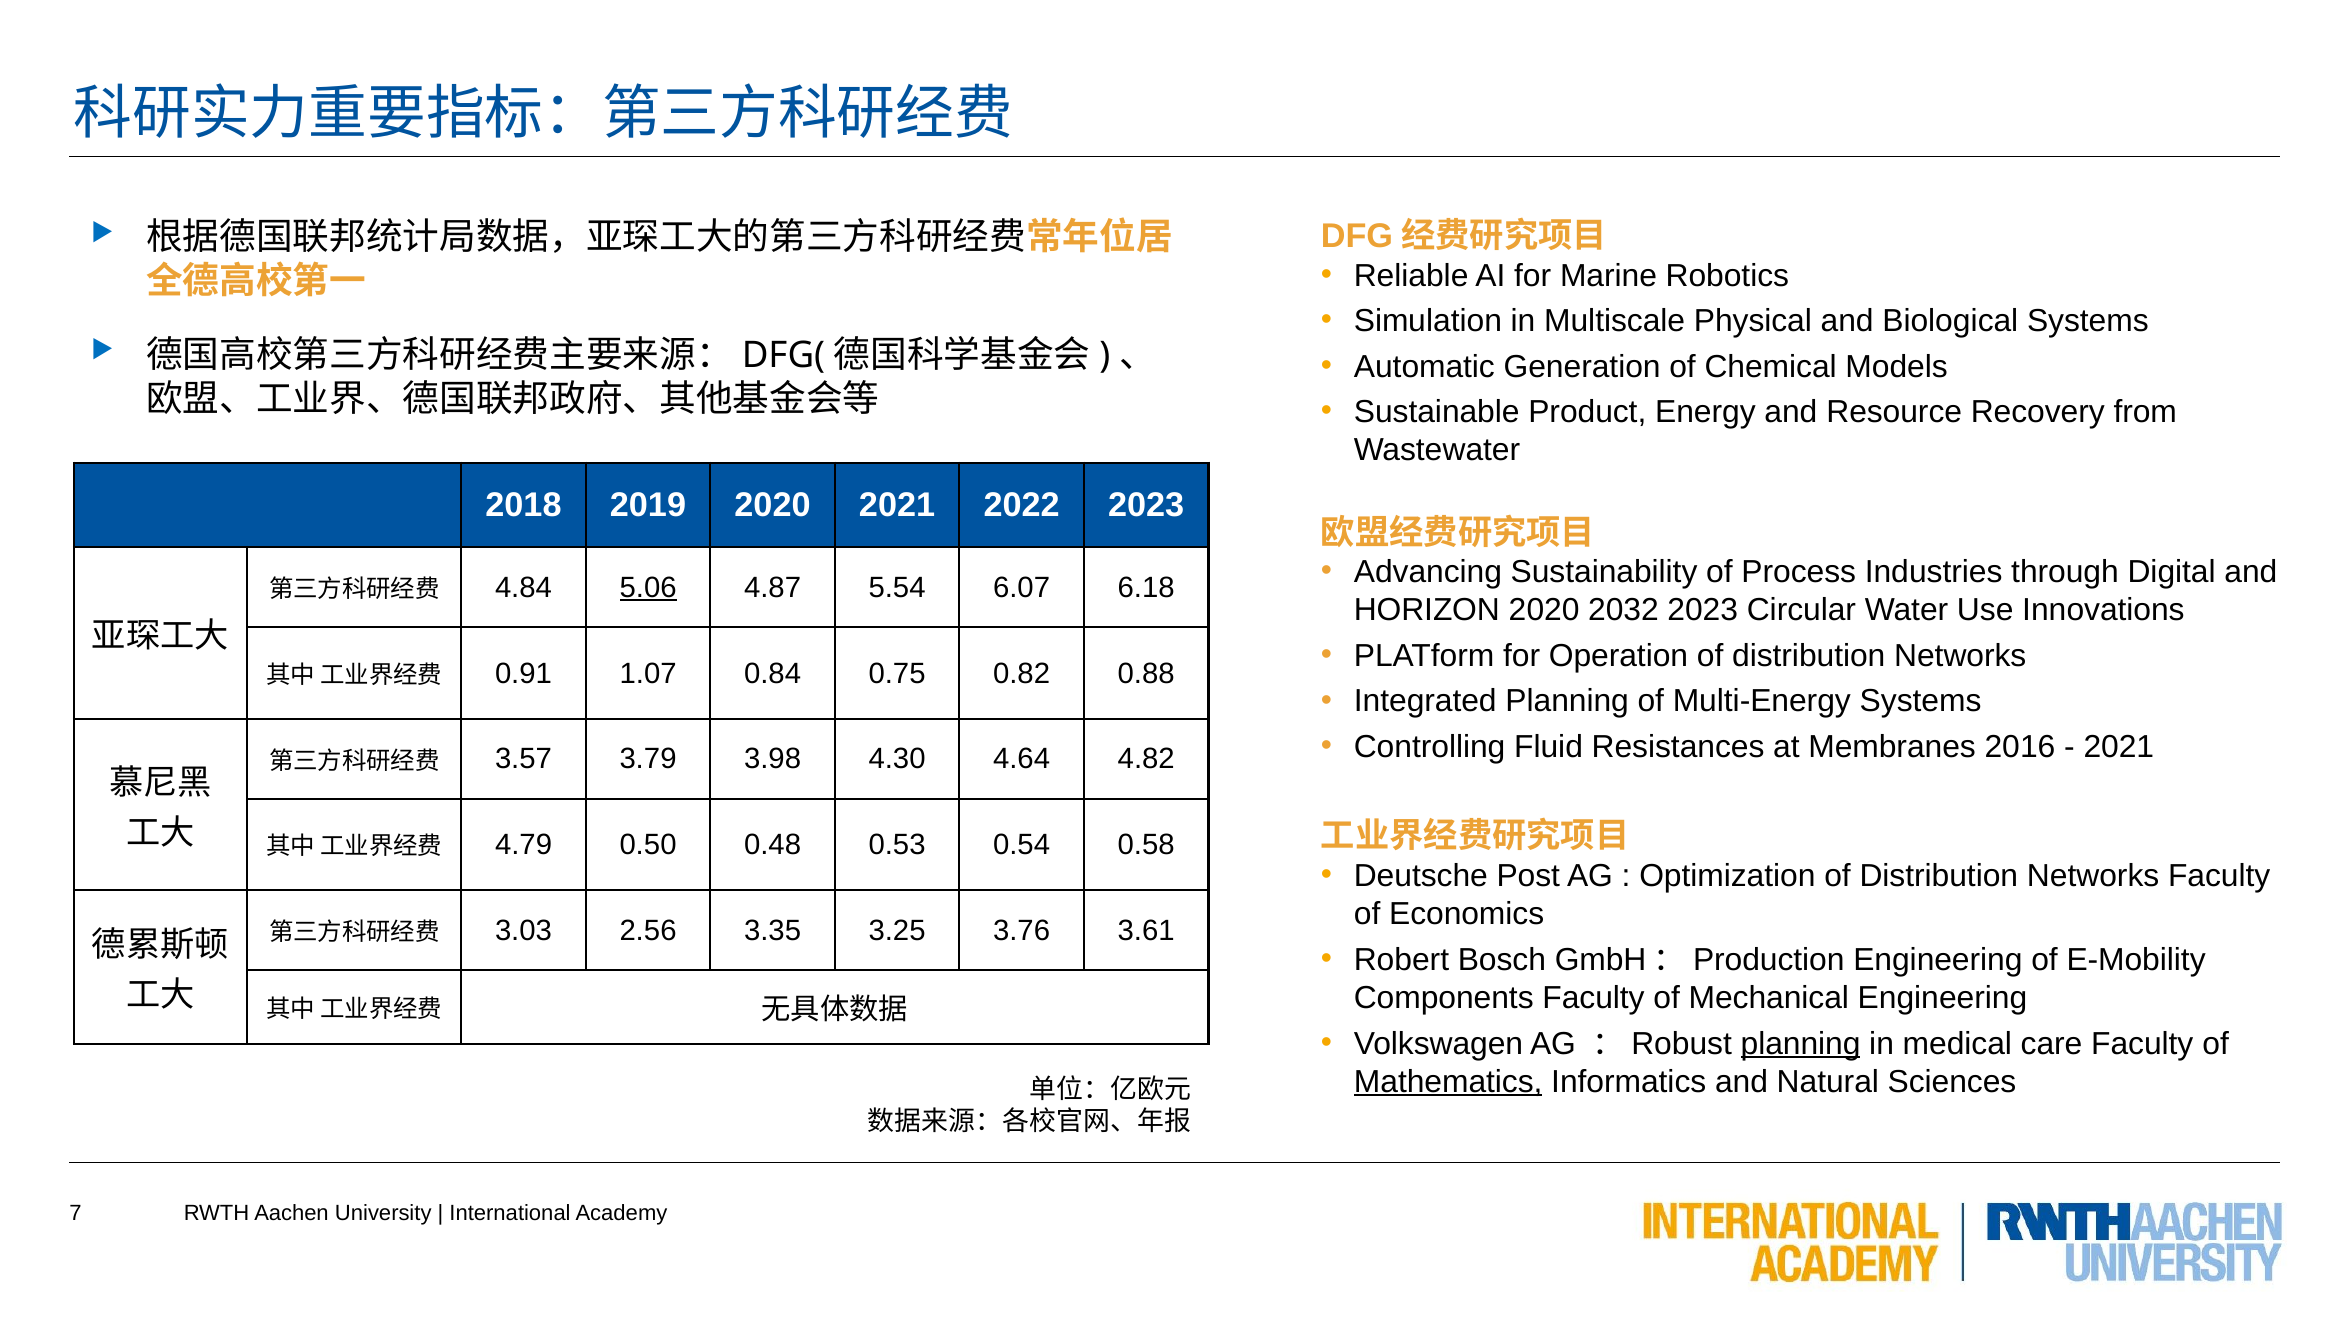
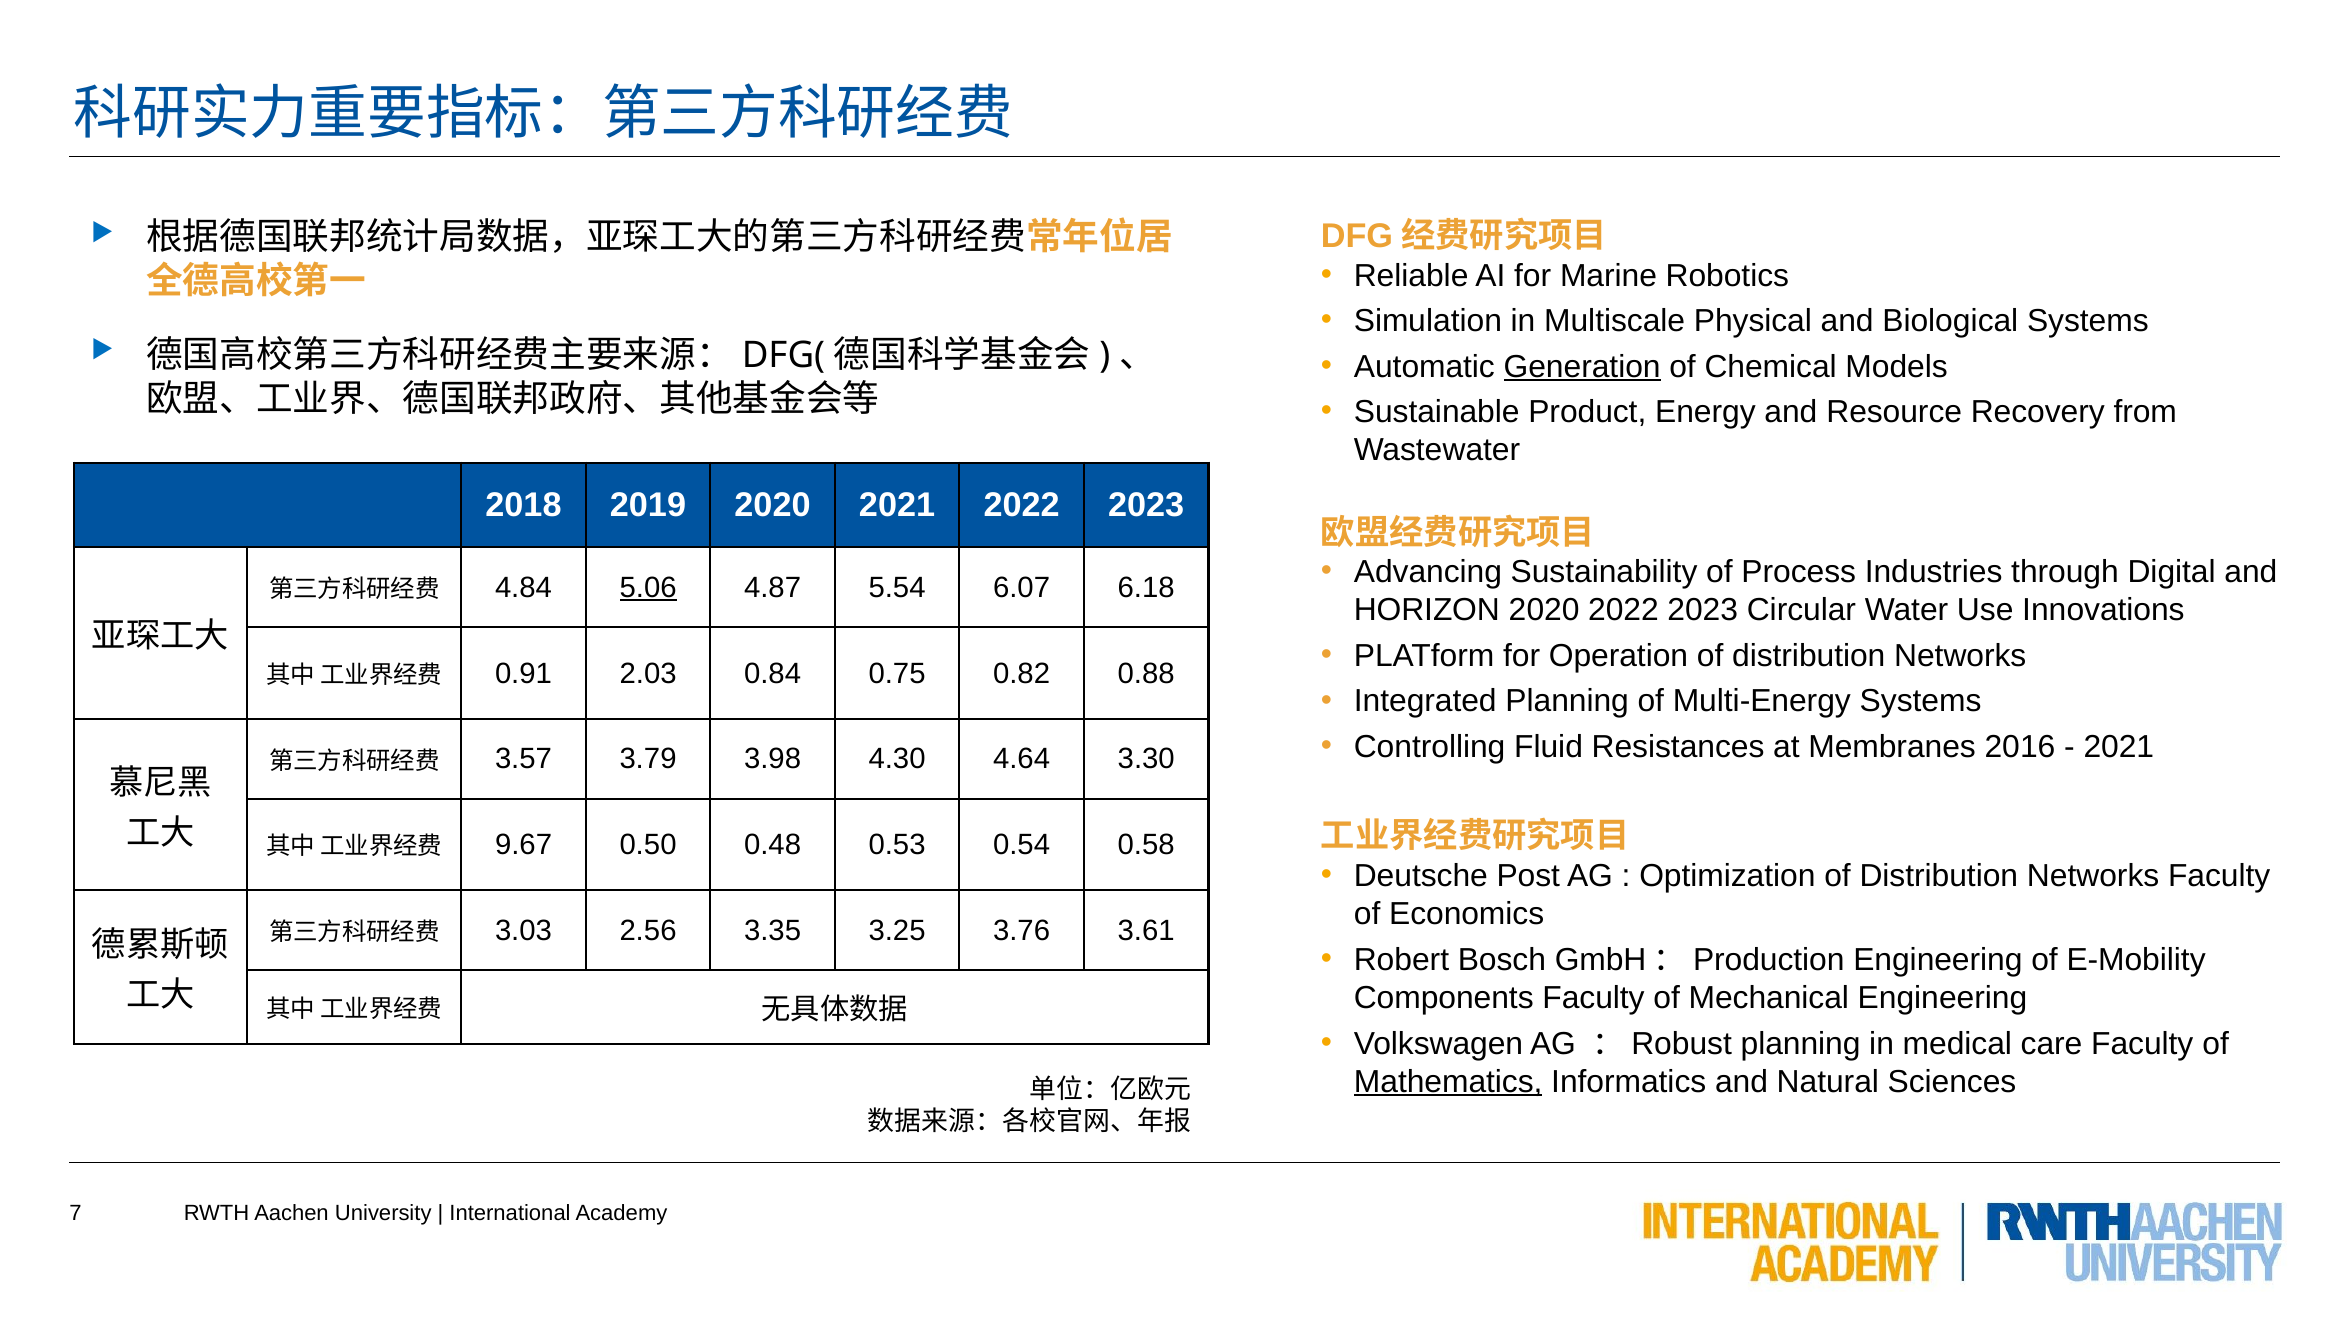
Generation underline: none -> present (1582, 367)
2020 2032: 2032 -> 2022 (1623, 611)
1.07: 1.07 -> 2.03 (648, 673)
4.82: 4.82 -> 3.30 (1146, 759)
4.79: 4.79 -> 9.67 (524, 845)
planning underline: present -> none (1801, 1044)
